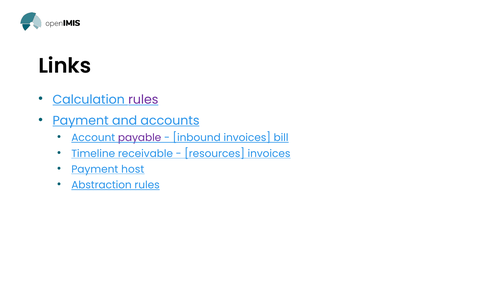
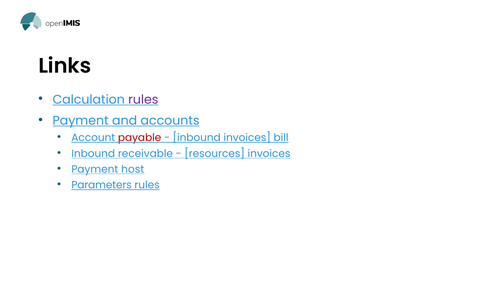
payable colour: purple -> red (140, 138)
Timeline: Timeline -> Inbound (93, 154)
Abstraction: Abstraction -> Parameters (102, 185)
